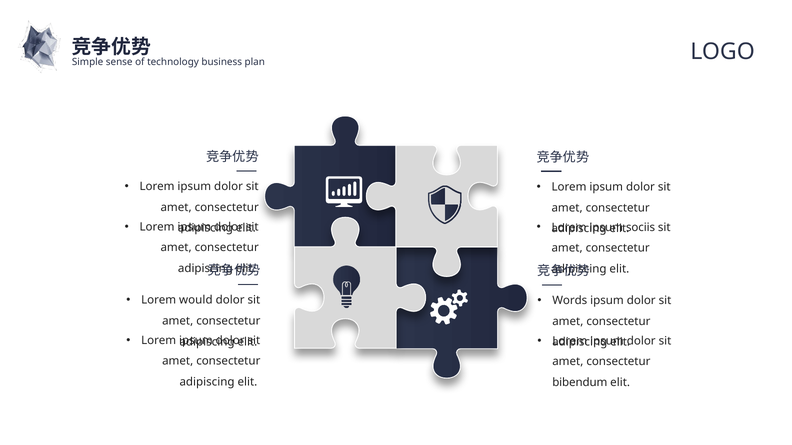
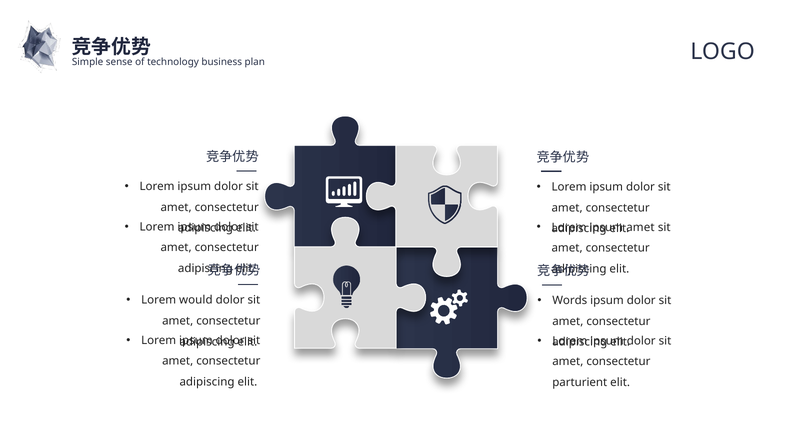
sociis: sociis -> amet (640, 227)
bibendum: bibendum -> parturient (580, 383)
